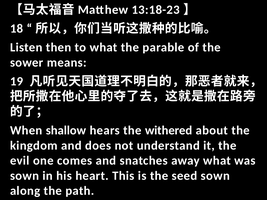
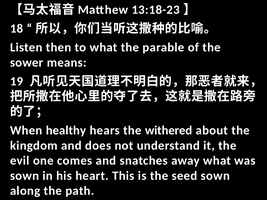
shallow: shallow -> healthy (66, 131)
